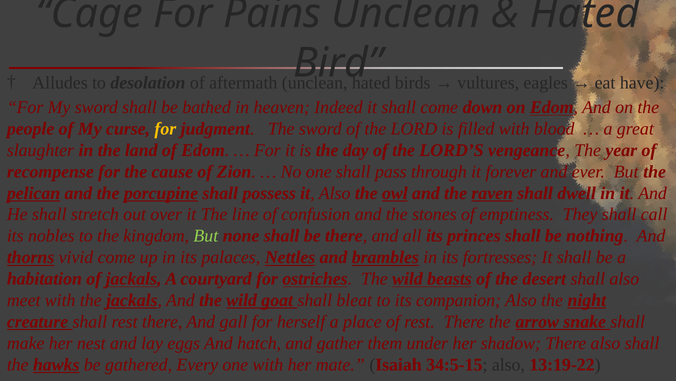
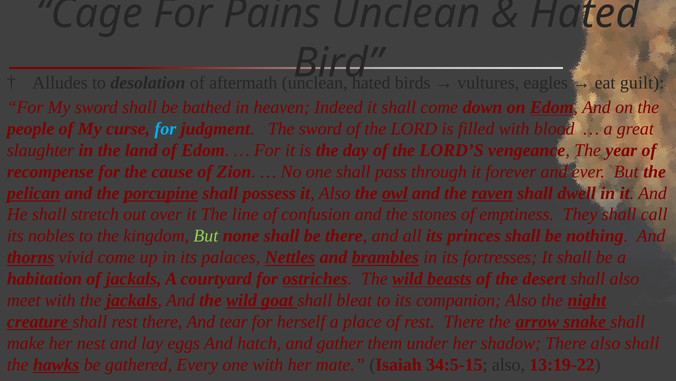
have: have -> guilt (642, 83)
for colour: yellow -> light blue (165, 129)
gall: gall -> tear (234, 321)
